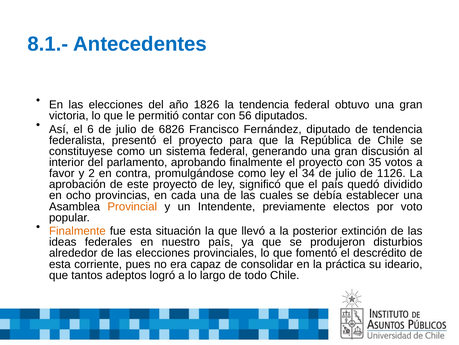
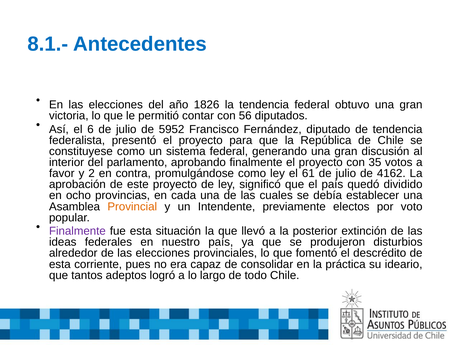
6826: 6826 -> 5952 (172, 129)
34: 34 -> 61 (308, 173)
1126: 1126 -> 4162 (391, 173)
Finalmente colour: orange -> purple (77, 231)
